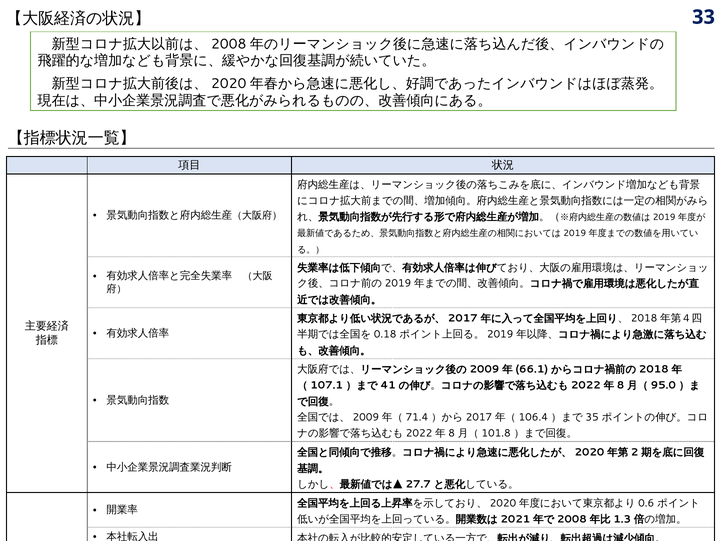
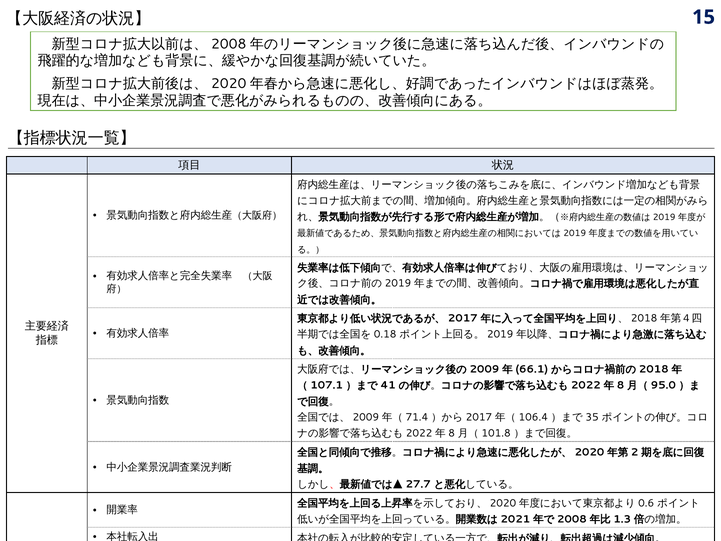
33: 33 -> 15 (704, 17)
